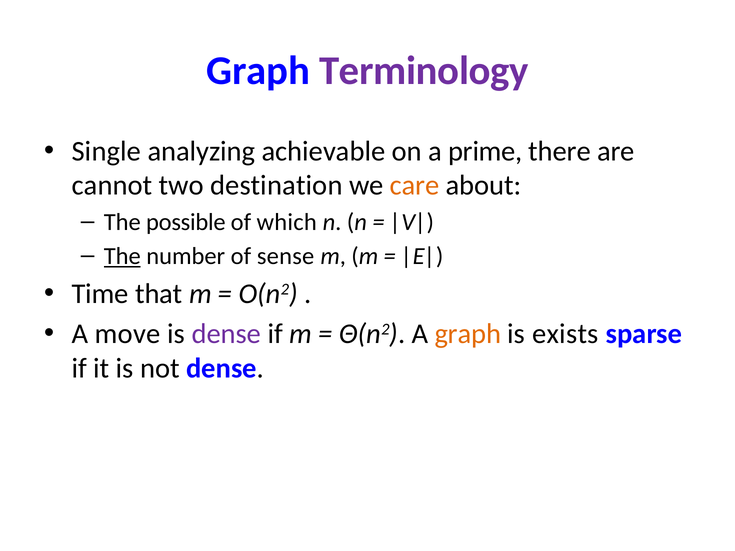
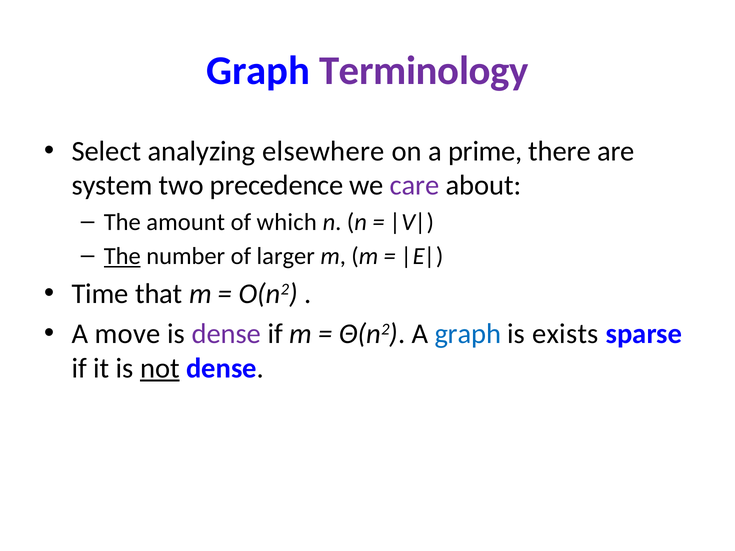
Single: Single -> Select (106, 151)
achievable: achievable -> elsewhere (323, 151)
cannot: cannot -> system (112, 186)
destination: destination -> precedence (277, 186)
care colour: orange -> purple (415, 186)
possible: possible -> amount (186, 222)
sense: sense -> larger (286, 256)
graph colour: orange -> blue (468, 334)
not underline: none -> present (160, 368)
